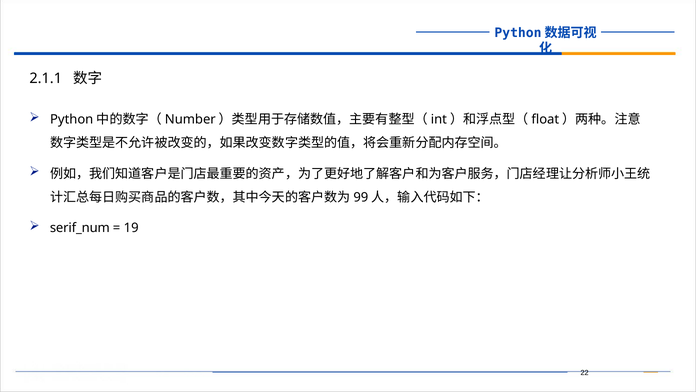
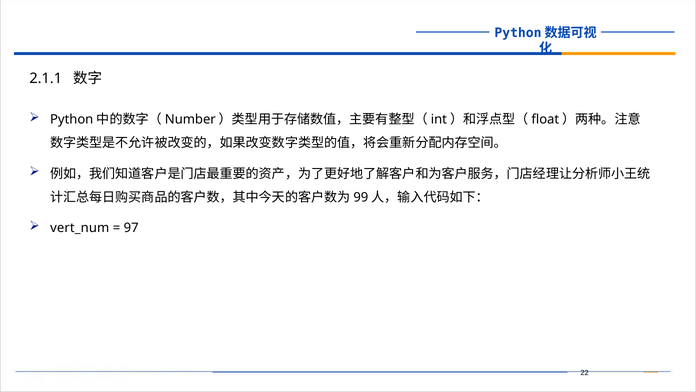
serif_num: serif_num -> vert_num (80, 228)
19: 19 -> 97 (131, 228)
